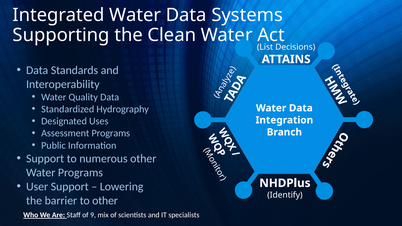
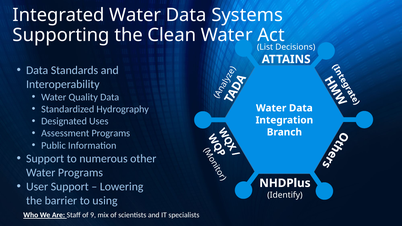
to other: other -> using (105, 201)
